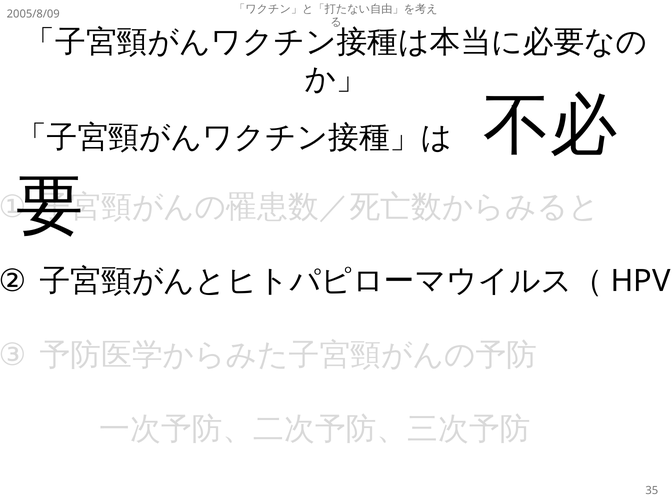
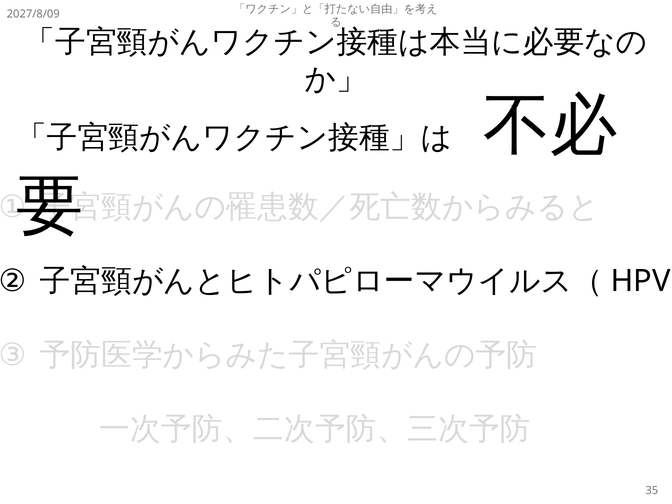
2005/8/09: 2005/8/09 -> 2027/8/09 (33, 14)
